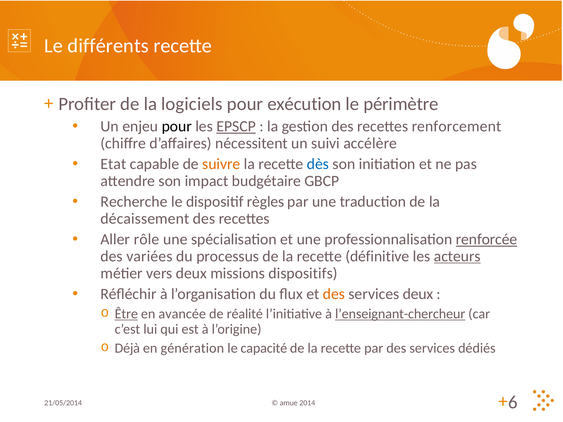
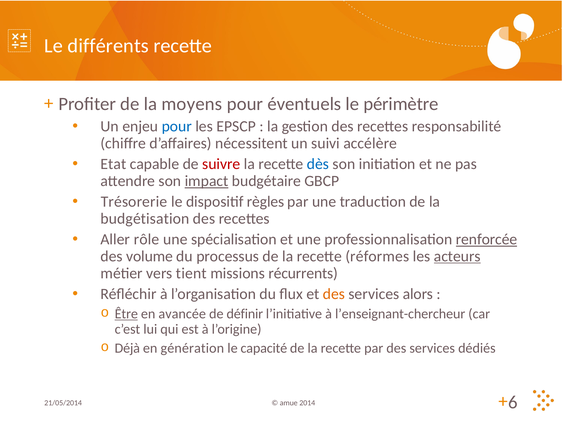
logiciels: logiciels -> moyens (192, 104)
exécution: exécution -> éventuels (304, 104)
pour colour: black -> blue (177, 127)
EPSCP underline: present -> none (236, 127)
renforcement: renforcement -> responsabilité (457, 127)
suivre colour: orange -> red (221, 164)
impact underline: none -> present (207, 181)
Recherche: Recherche -> Trésorerie (134, 202)
décaissement: décaissement -> budgétisation (145, 219)
variées: variées -> volume (150, 256)
définitive: définitive -> réformes (377, 256)
vers deux: deux -> tient (191, 273)
dispositifs: dispositifs -> récurrents (303, 273)
services deux: deux -> alors (418, 294)
réalité: réalité -> définir (245, 314)
l’enseignant-chercheur underline: present -> none (400, 314)
